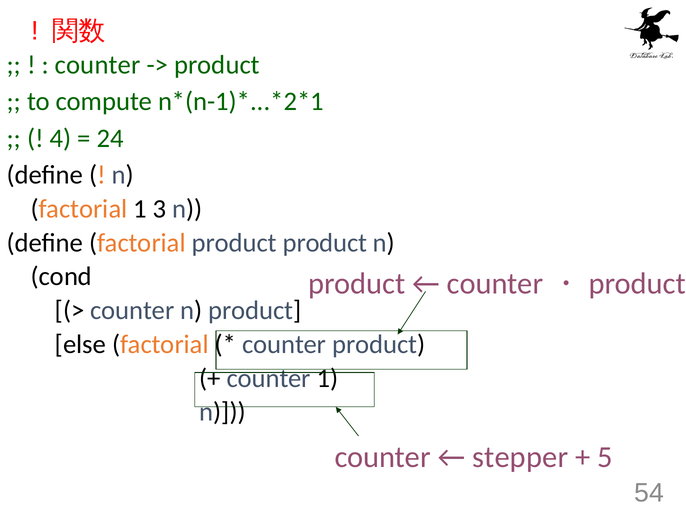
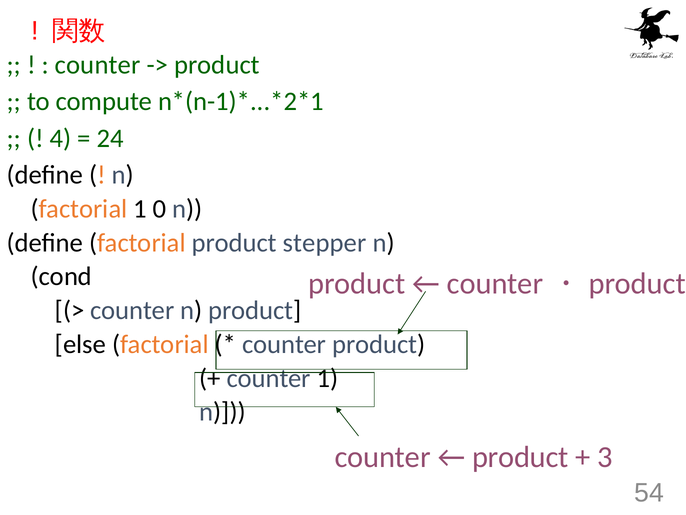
3: 3 -> 0 (160, 209)
product product: product -> stepper (325, 243)
stepper: stepper -> product (520, 457)
5: 5 -> 3 (605, 457)
